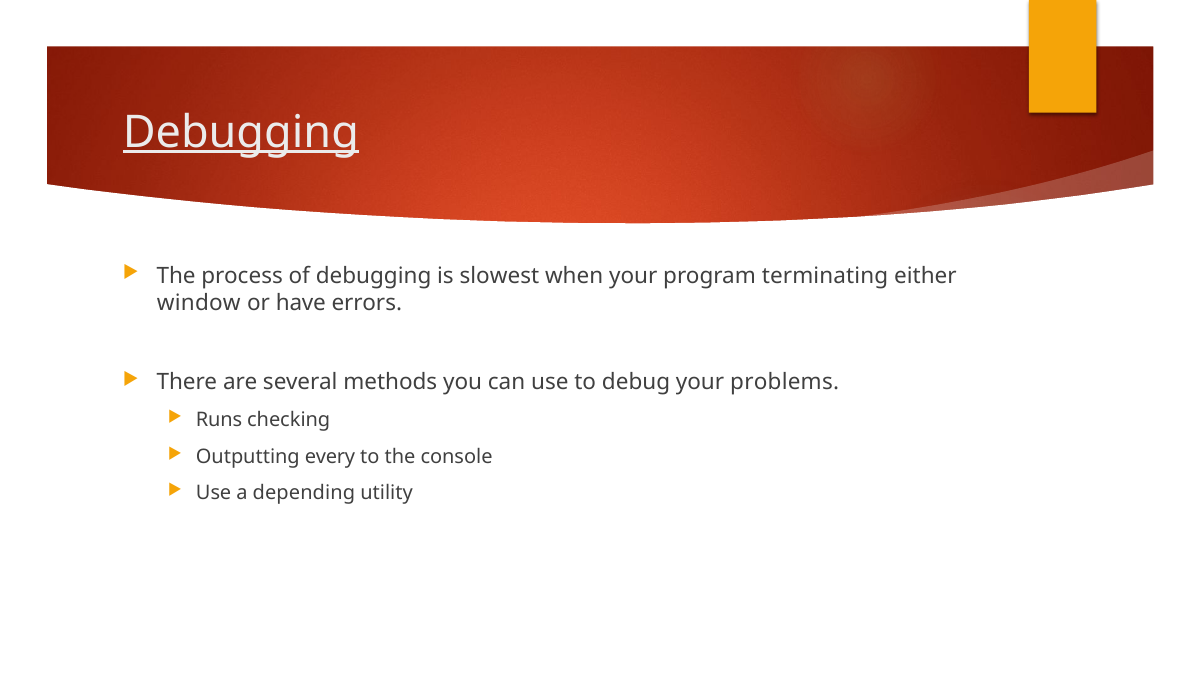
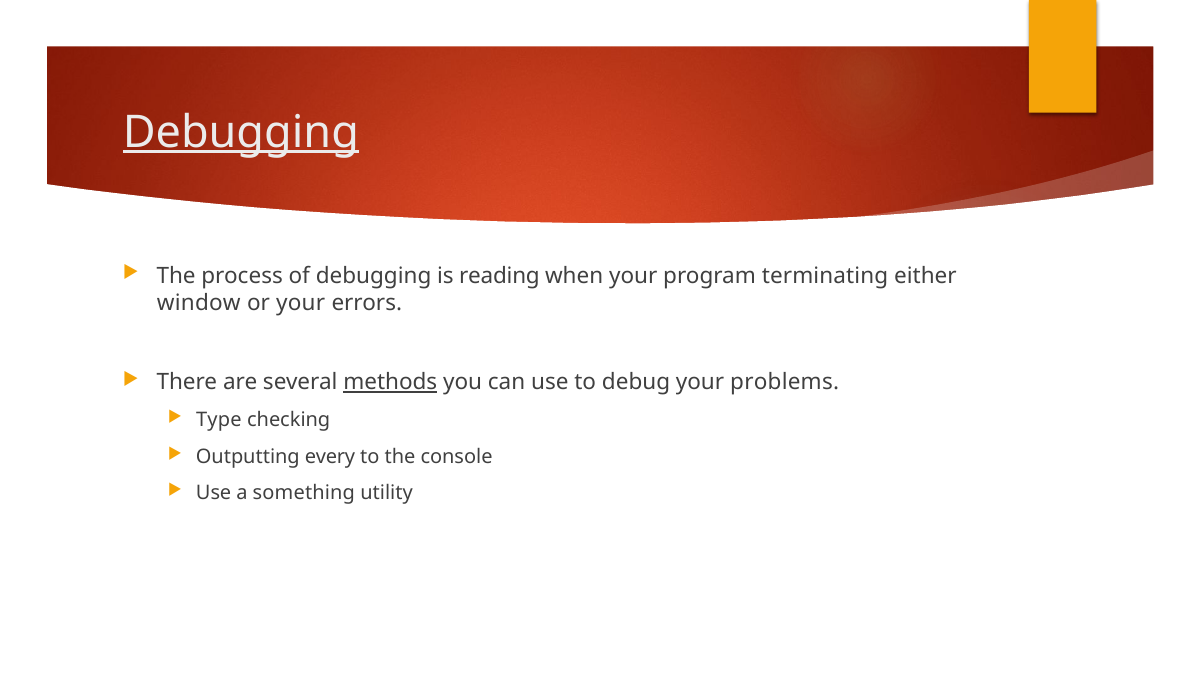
slowest: slowest -> reading (499, 276)
or have: have -> your (301, 303)
methods underline: none -> present (390, 382)
Runs: Runs -> Type (219, 420)
depending: depending -> something (304, 493)
